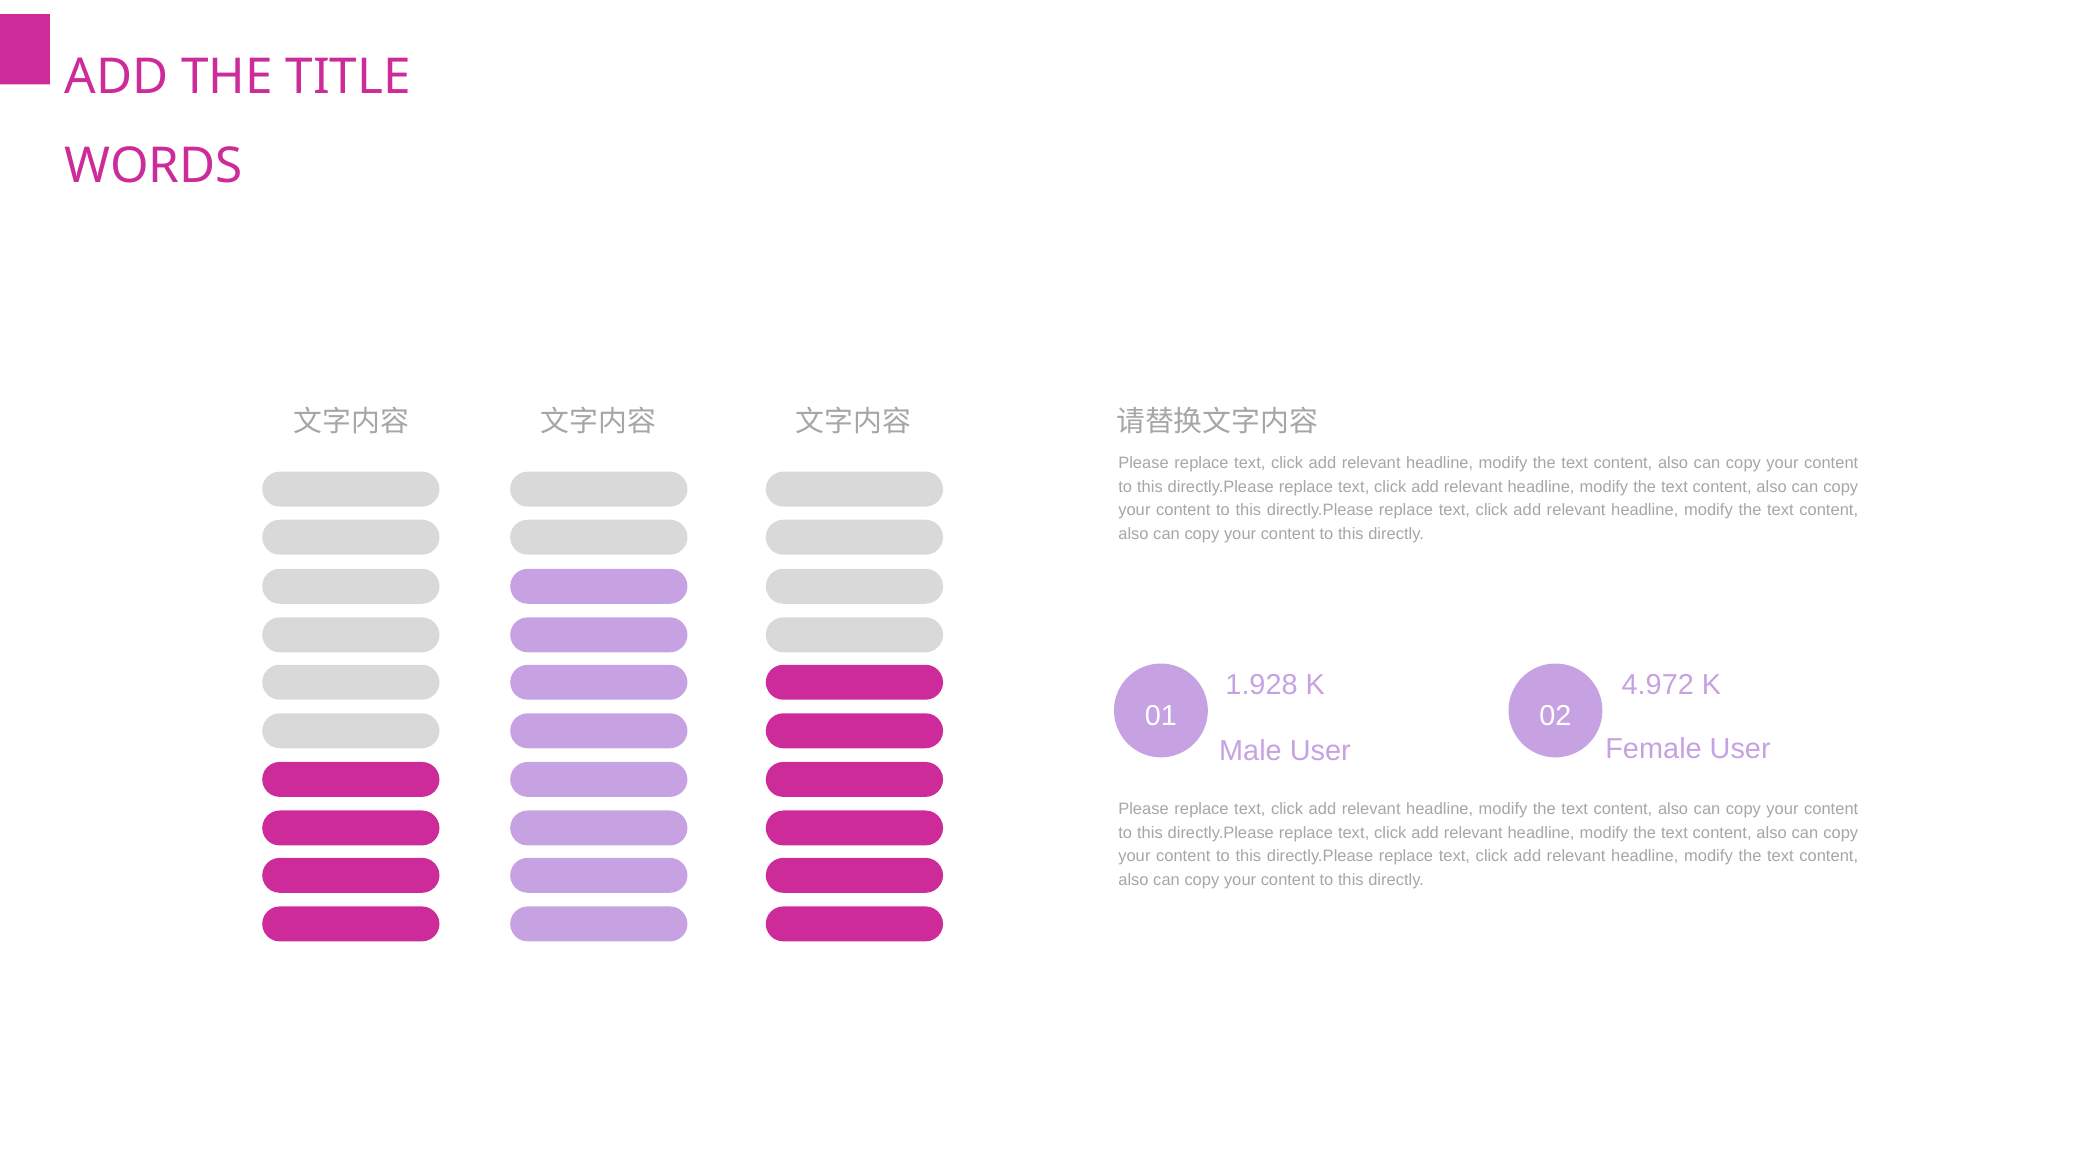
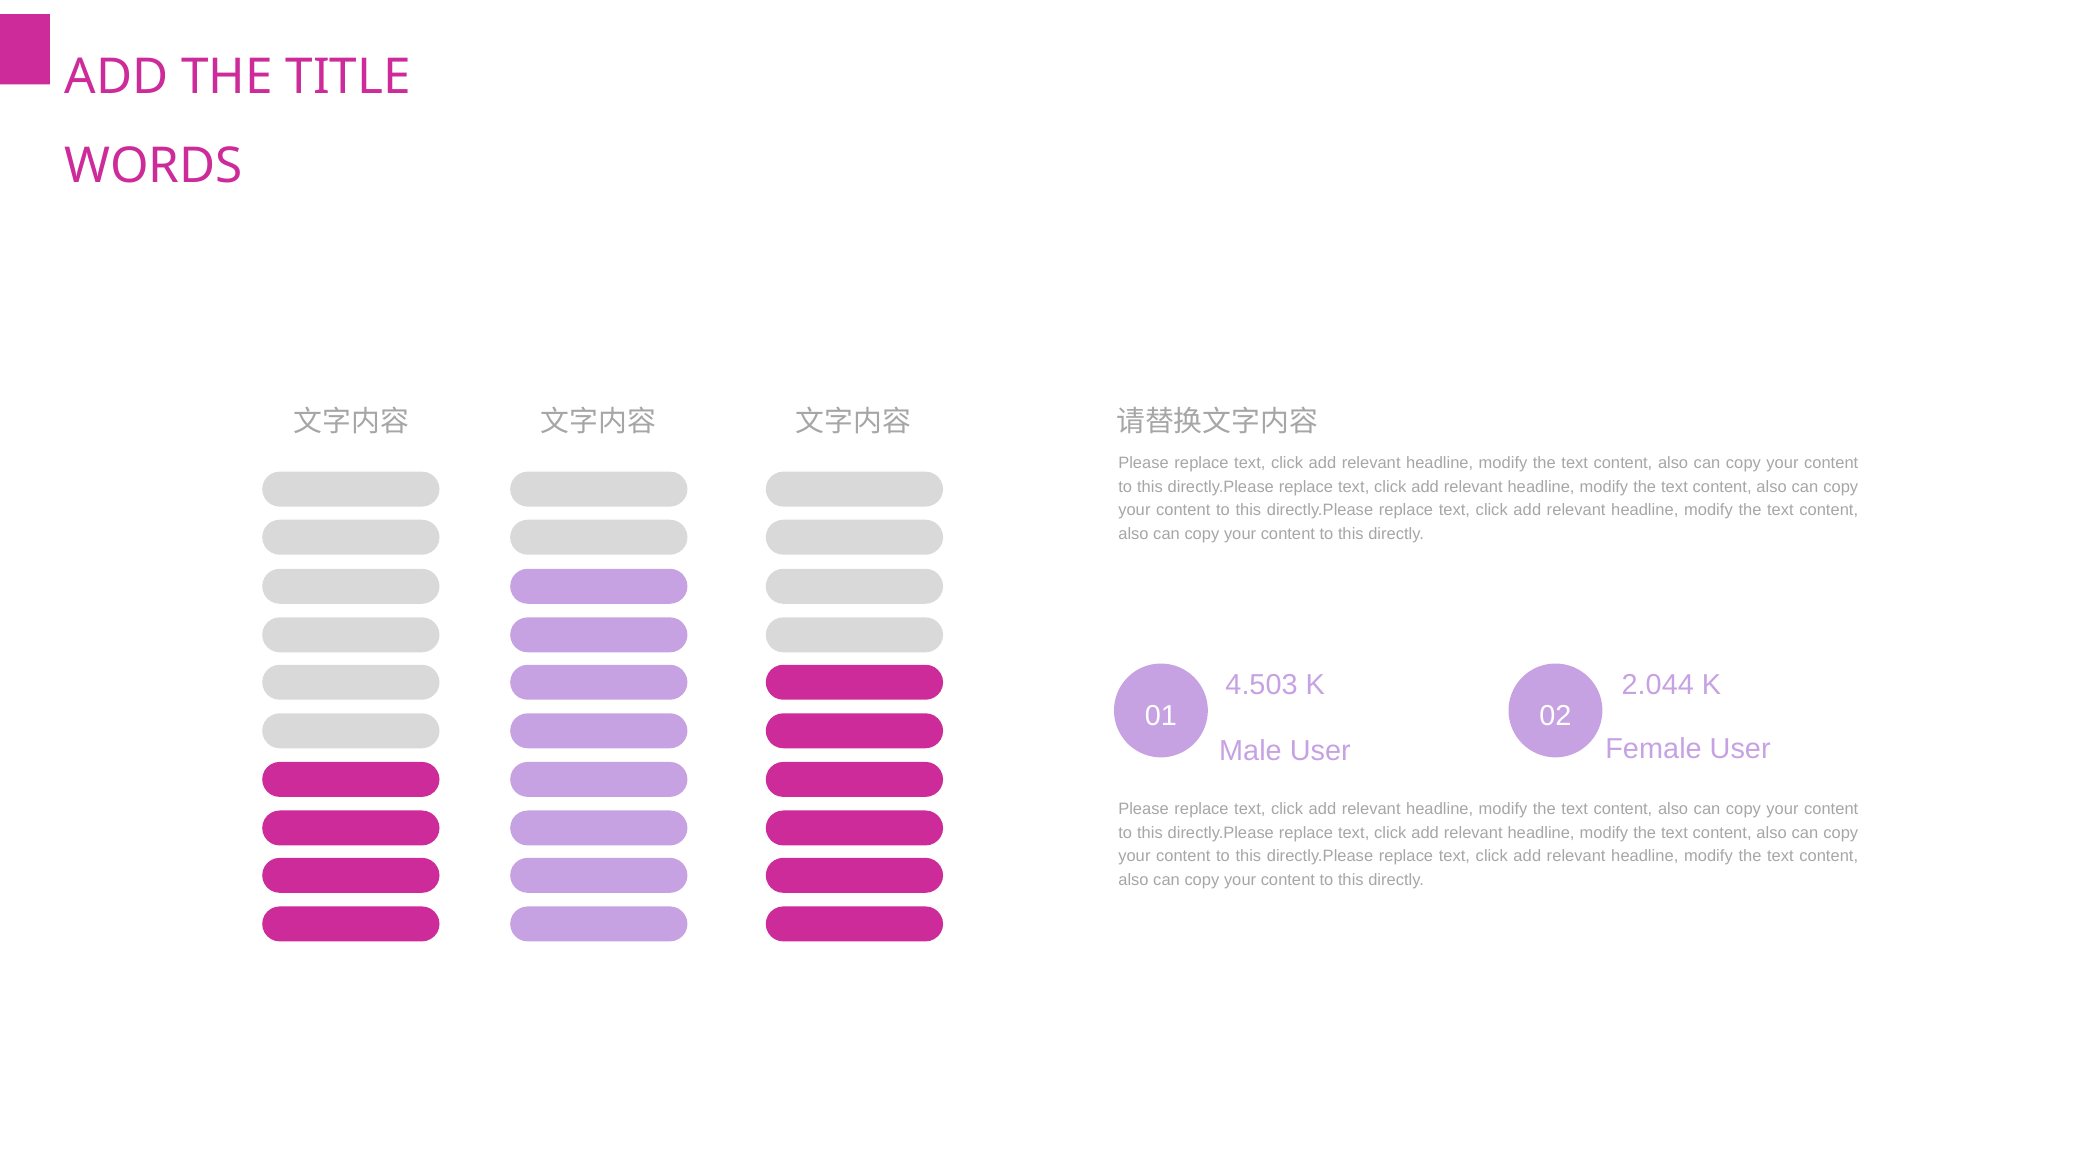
1.928: 1.928 -> 4.503 (1262, 686)
4.972: 4.972 -> 2.044 (1658, 686)
